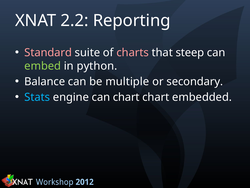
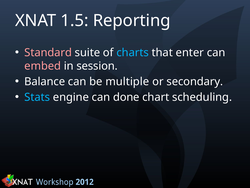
2.2: 2.2 -> 1.5 (74, 21)
charts colour: pink -> light blue (133, 52)
steep: steep -> enter (190, 52)
embed colour: light green -> pink (43, 66)
python: python -> session (97, 66)
can chart: chart -> done (126, 97)
embedded: embedded -> scheduling (202, 97)
